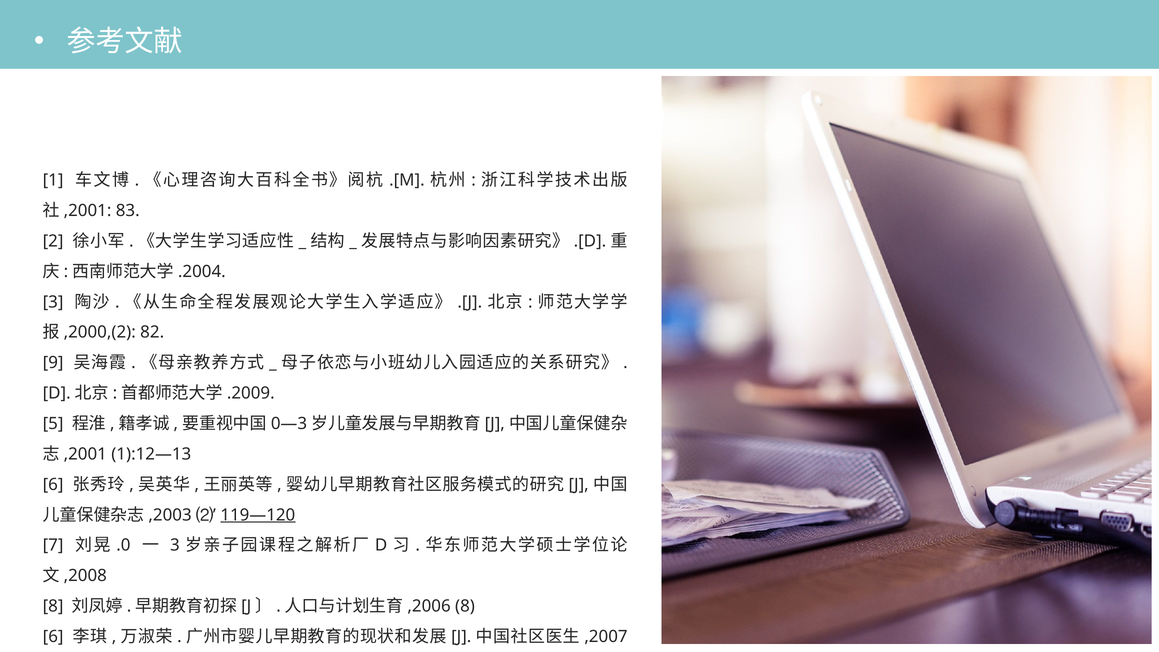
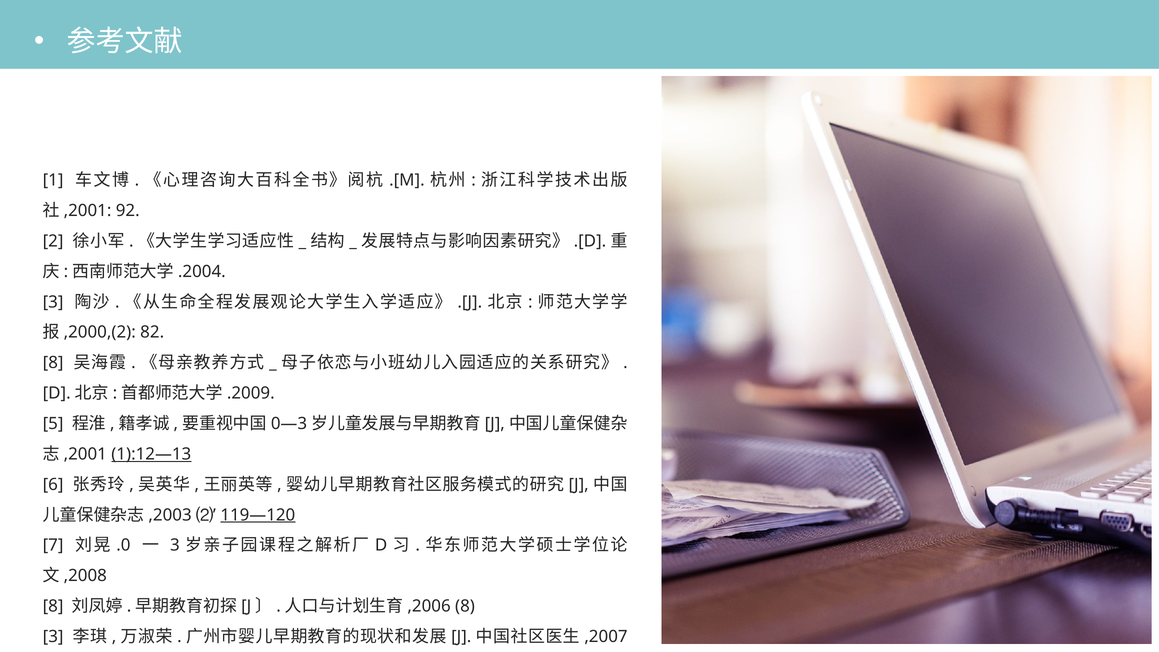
83: 83 -> 92 (128, 211)
9: 9 -> 8 (53, 363)
1):12—13 underline: none -> present (151, 454)
6: 6 -> 3 (53, 637)
